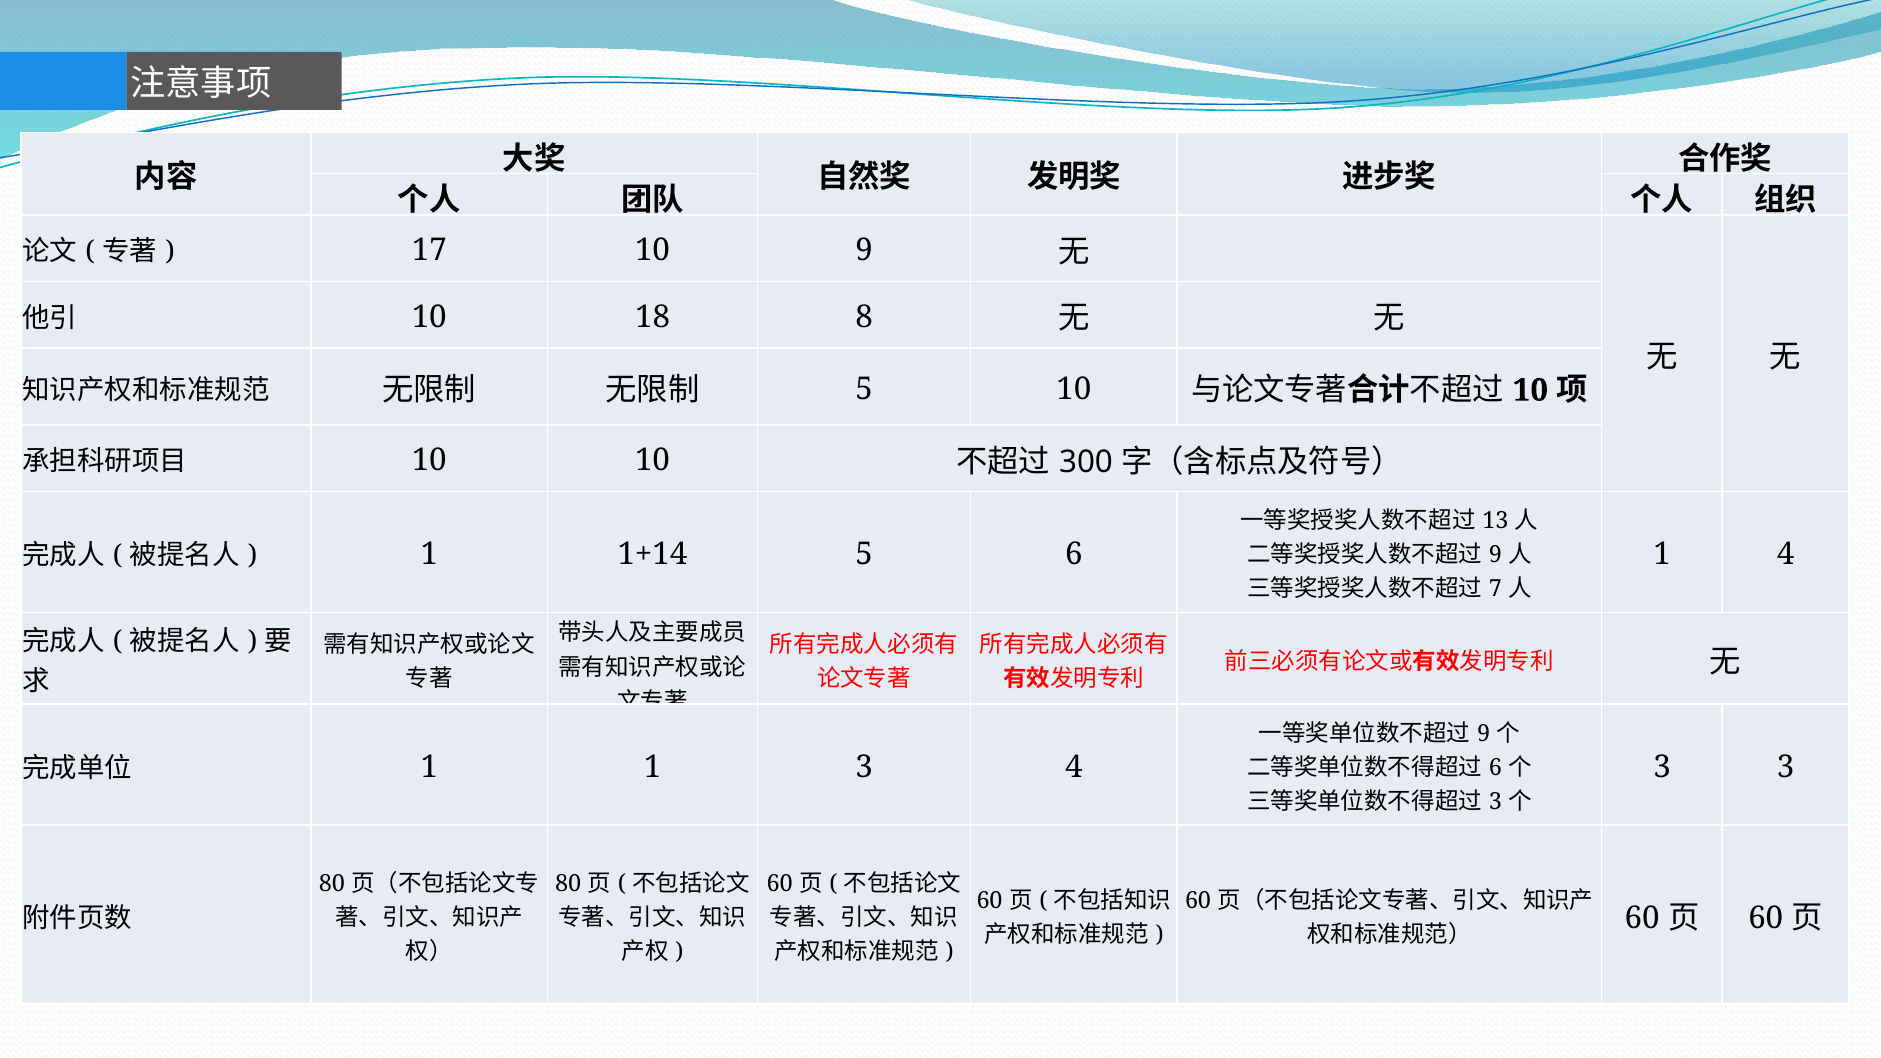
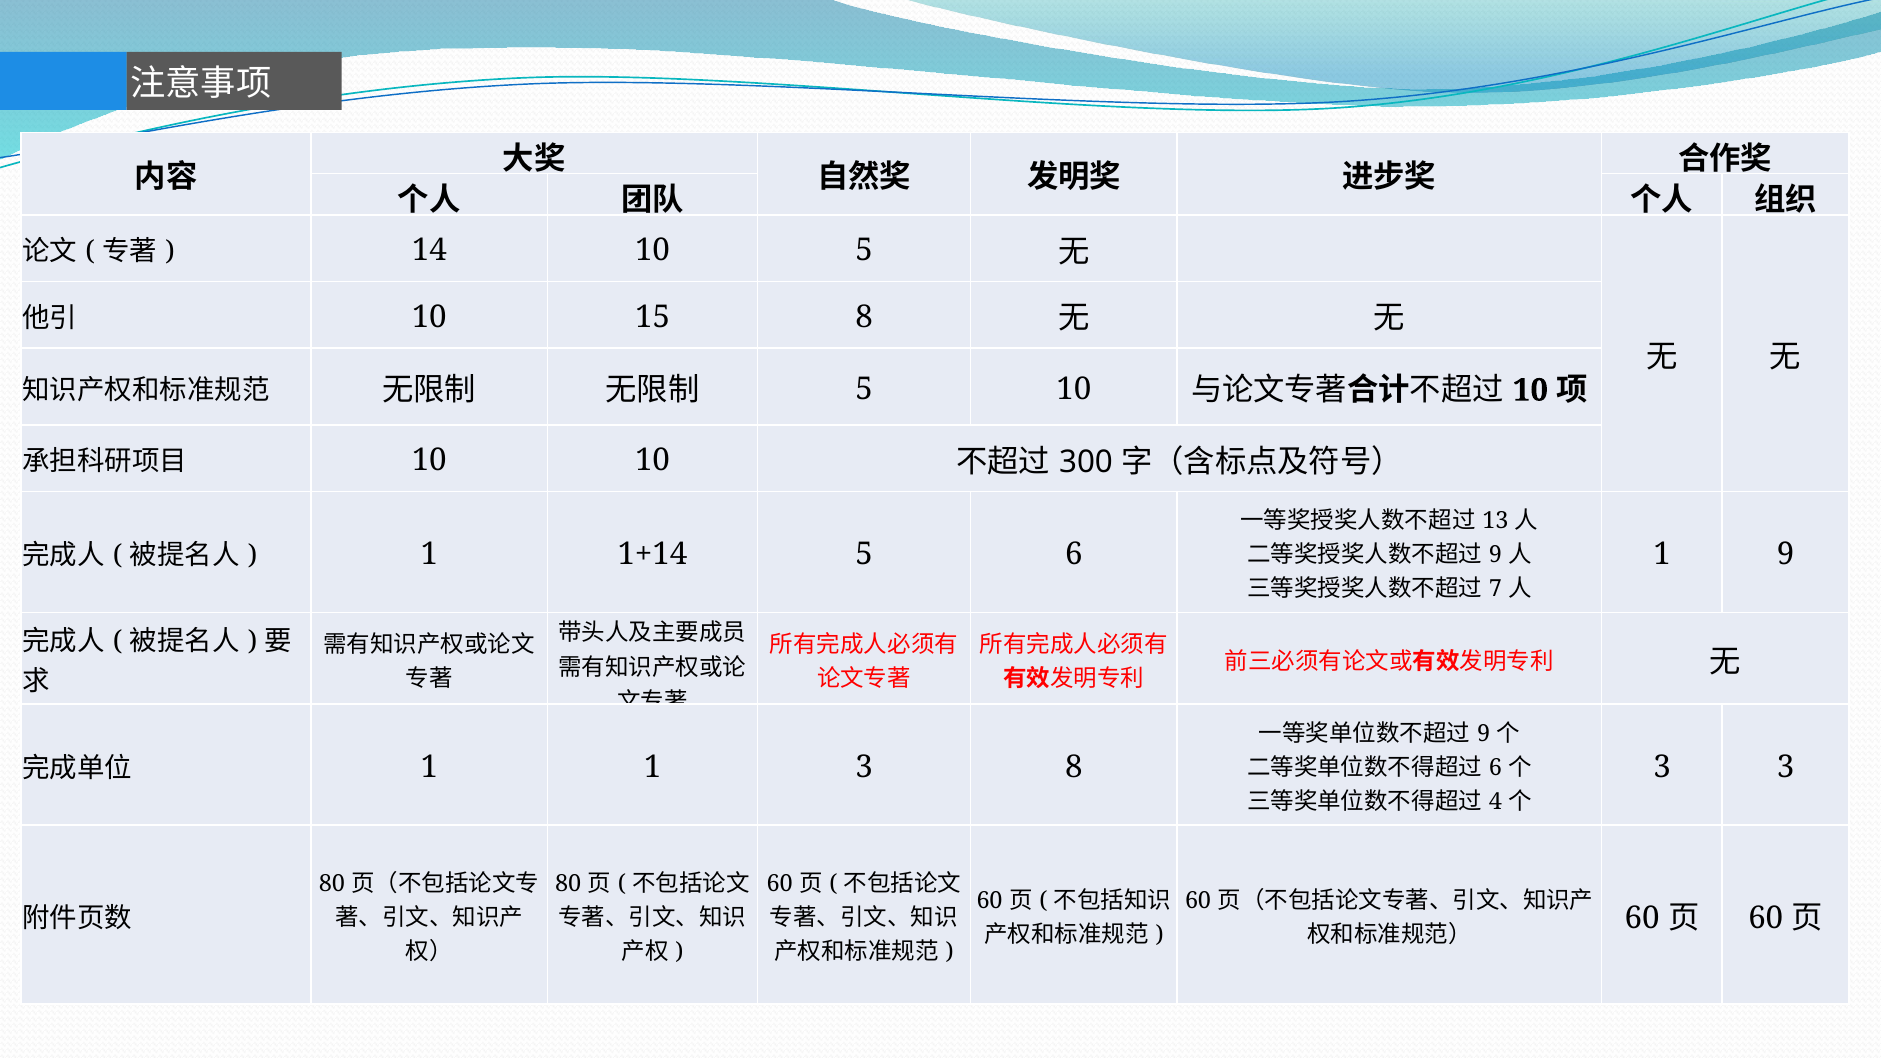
17: 17 -> 14 (429, 250)
10 9: 9 -> 5 (864, 250)
18: 18 -> 15 (653, 317)
1 4: 4 -> 9 (1786, 554)
3 4: 4 -> 8 (1074, 767)
3: 3 -> 4 (1496, 802)
